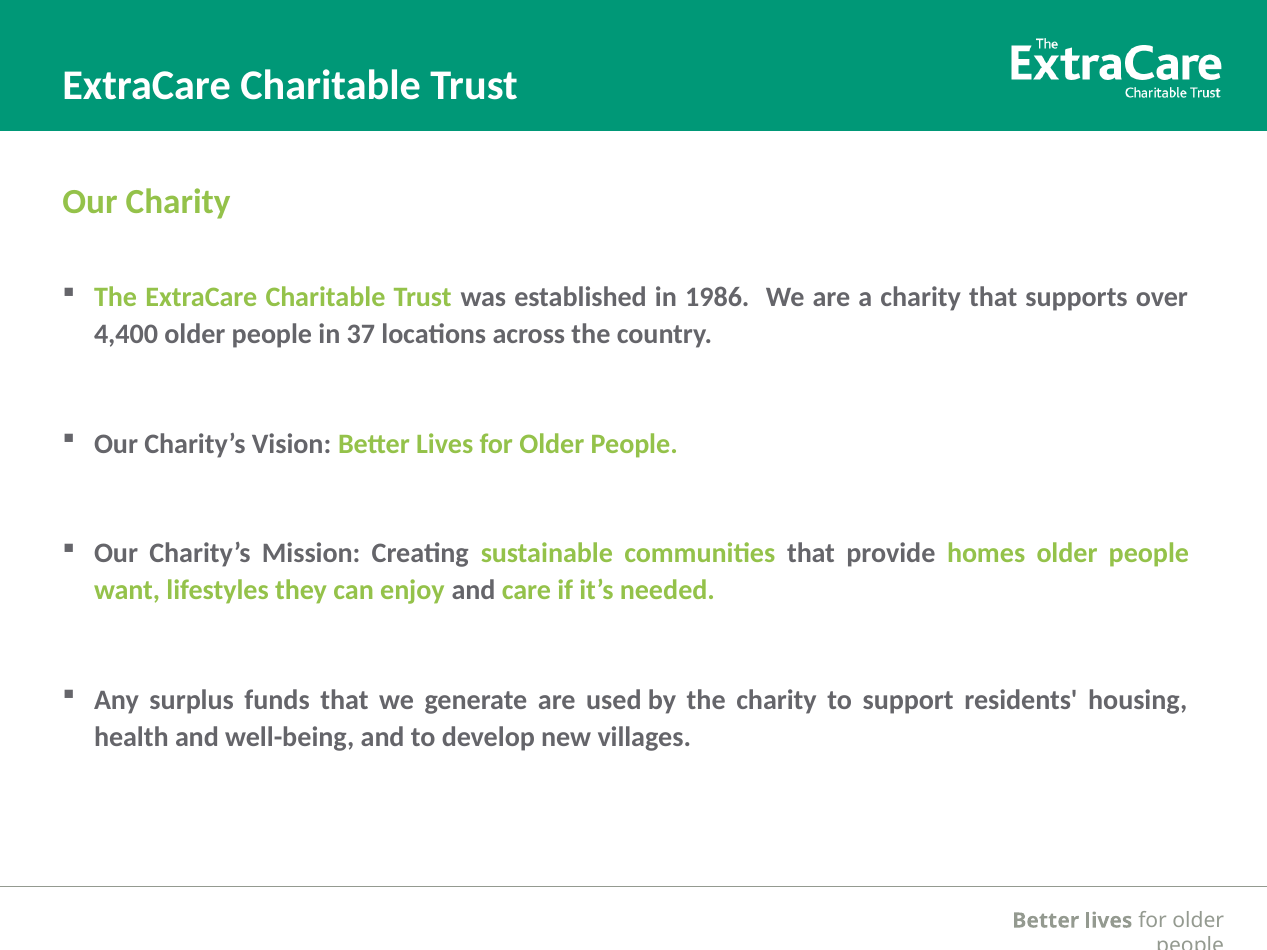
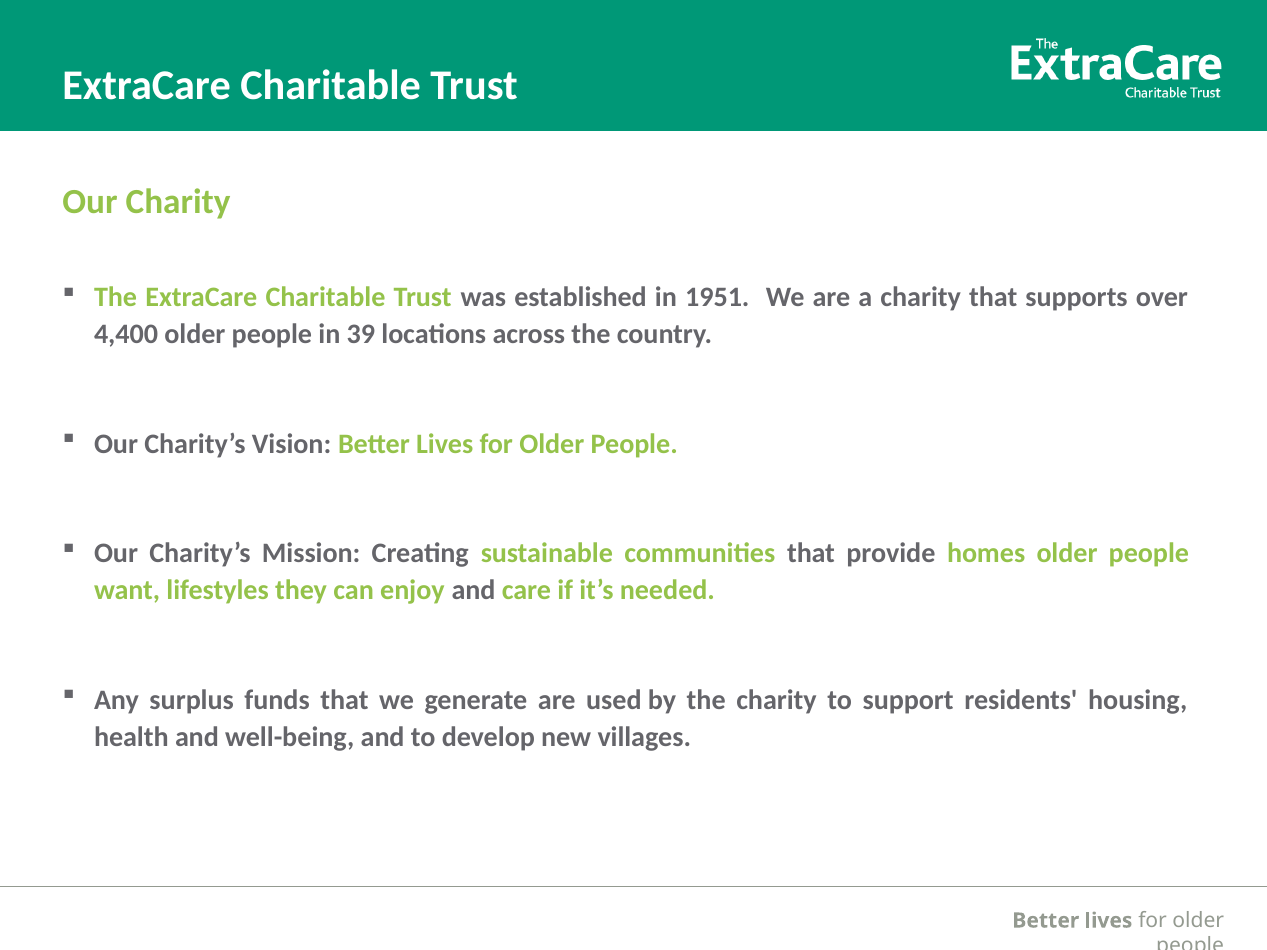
1986: 1986 -> 1951 (717, 298)
37: 37 -> 39 (361, 335)
